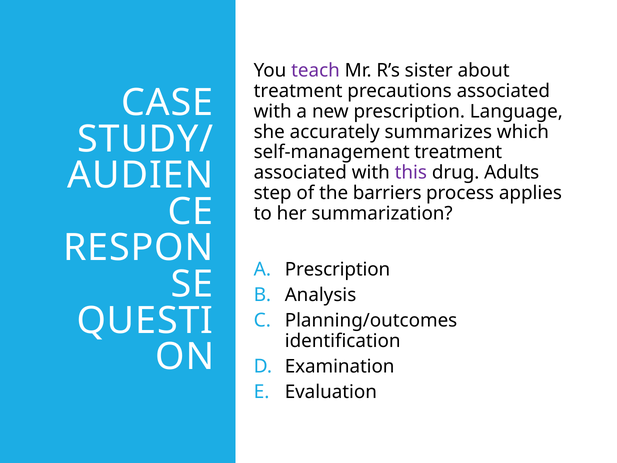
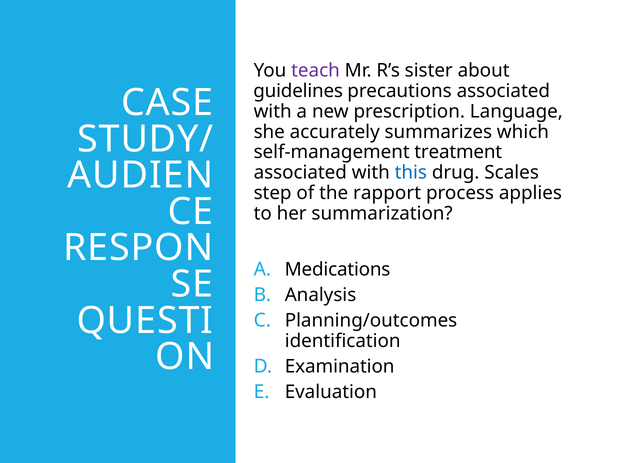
treatment: treatment -> guidelines (298, 91)
this colour: purple -> blue (411, 172)
Adults: Adults -> Scales (512, 172)
barriers: barriers -> rapport (387, 193)
A Prescription: Prescription -> Medications (338, 269)
